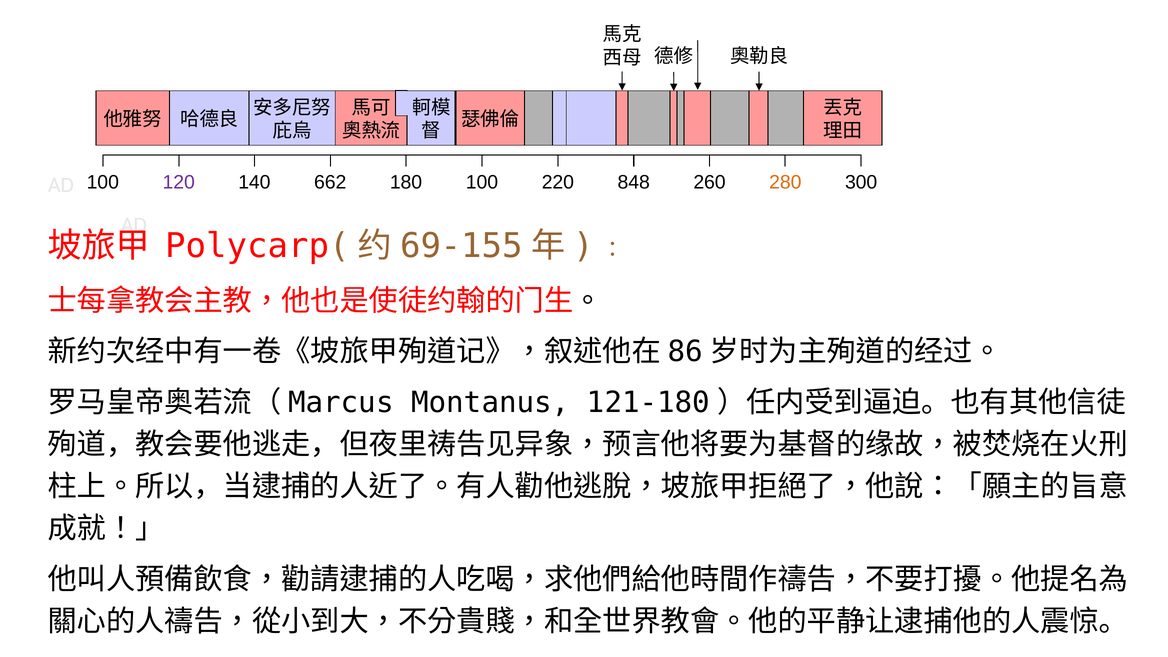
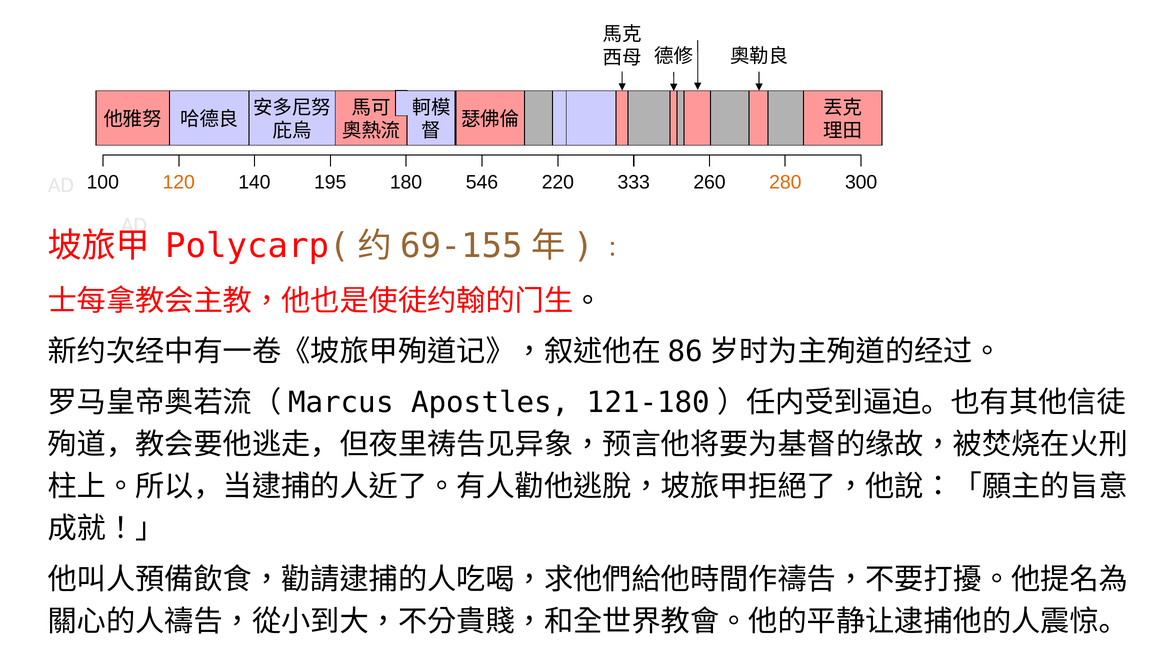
120 colour: purple -> orange (179, 182)
662: 662 -> 195 (330, 182)
180 100: 100 -> 546 (482, 182)
848: 848 -> 333 (634, 182)
Montanus: Montanus -> Apostles (490, 402)
